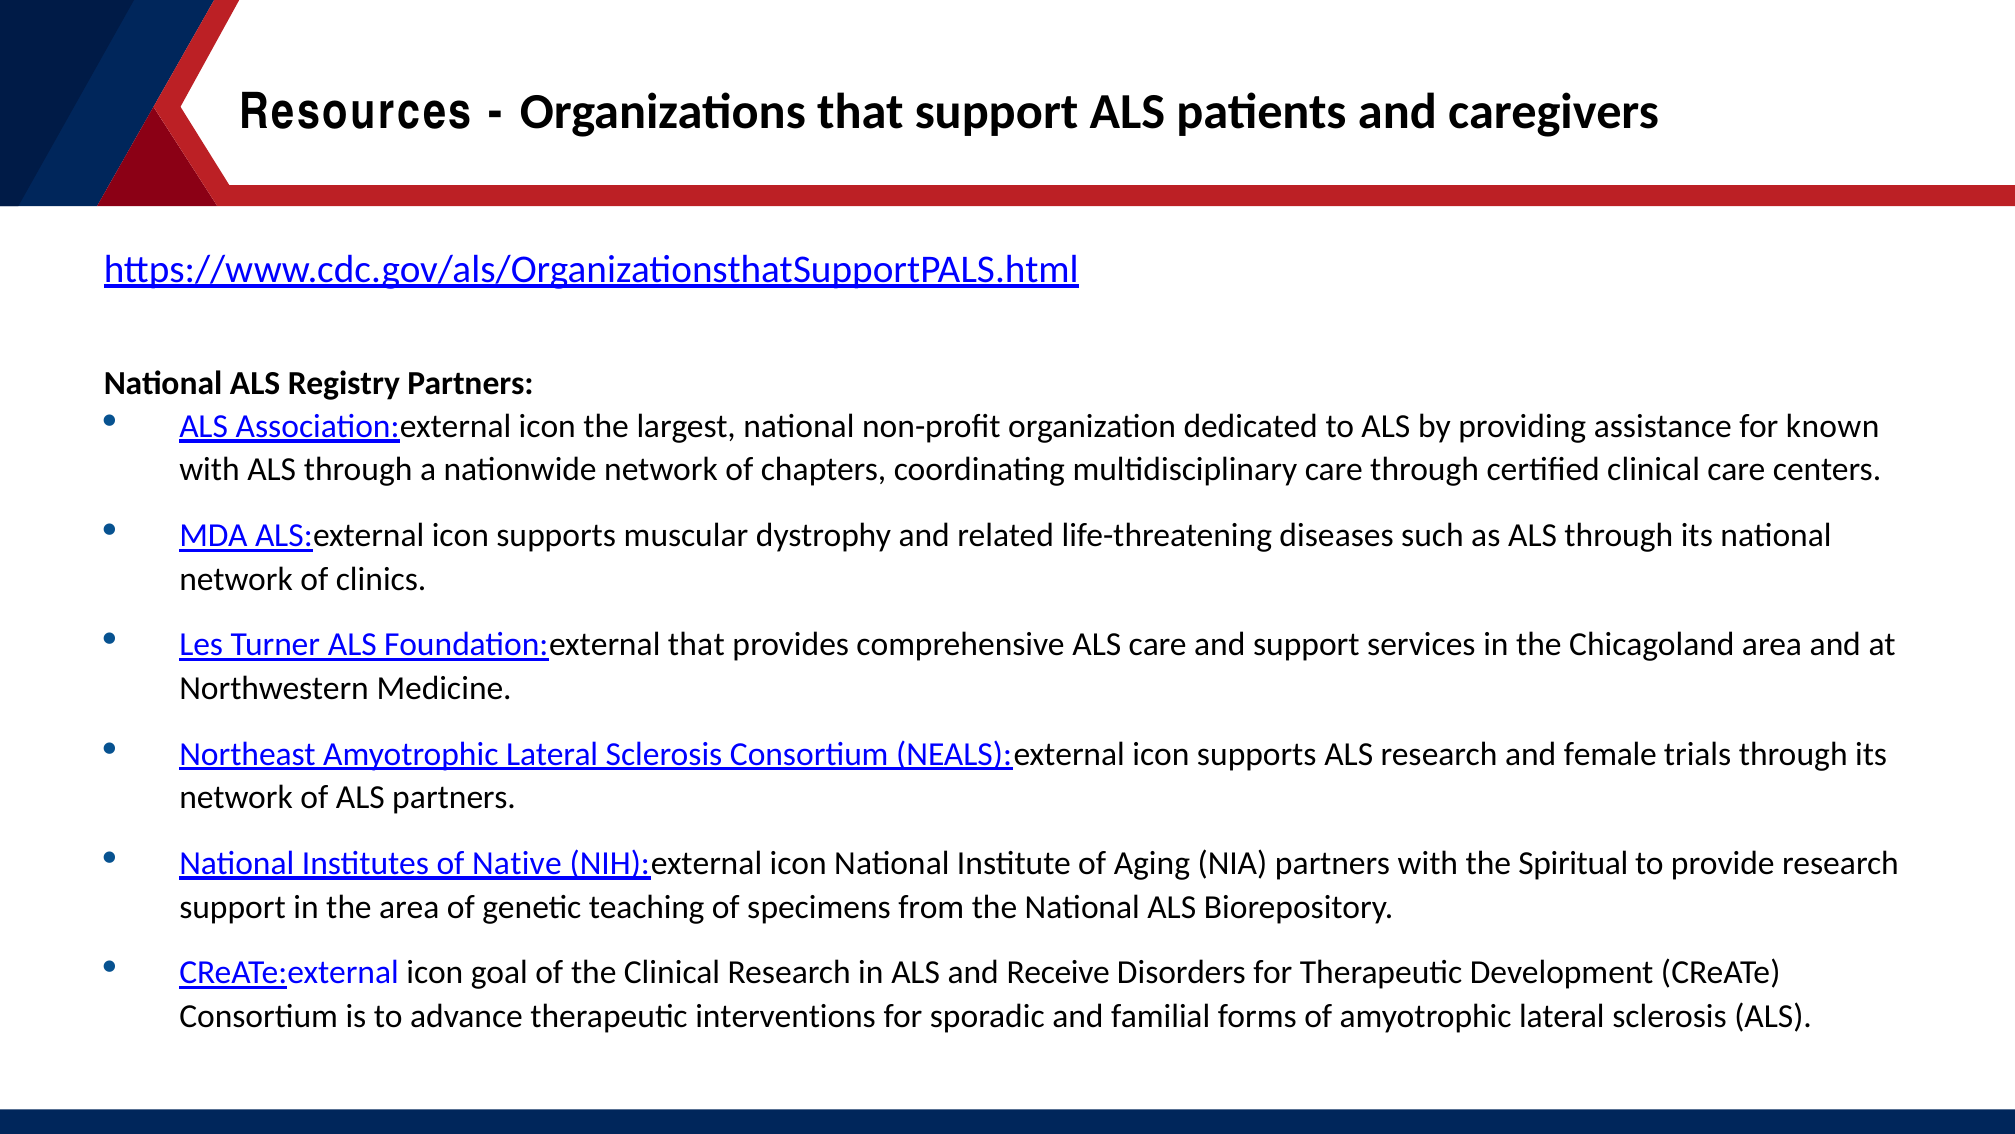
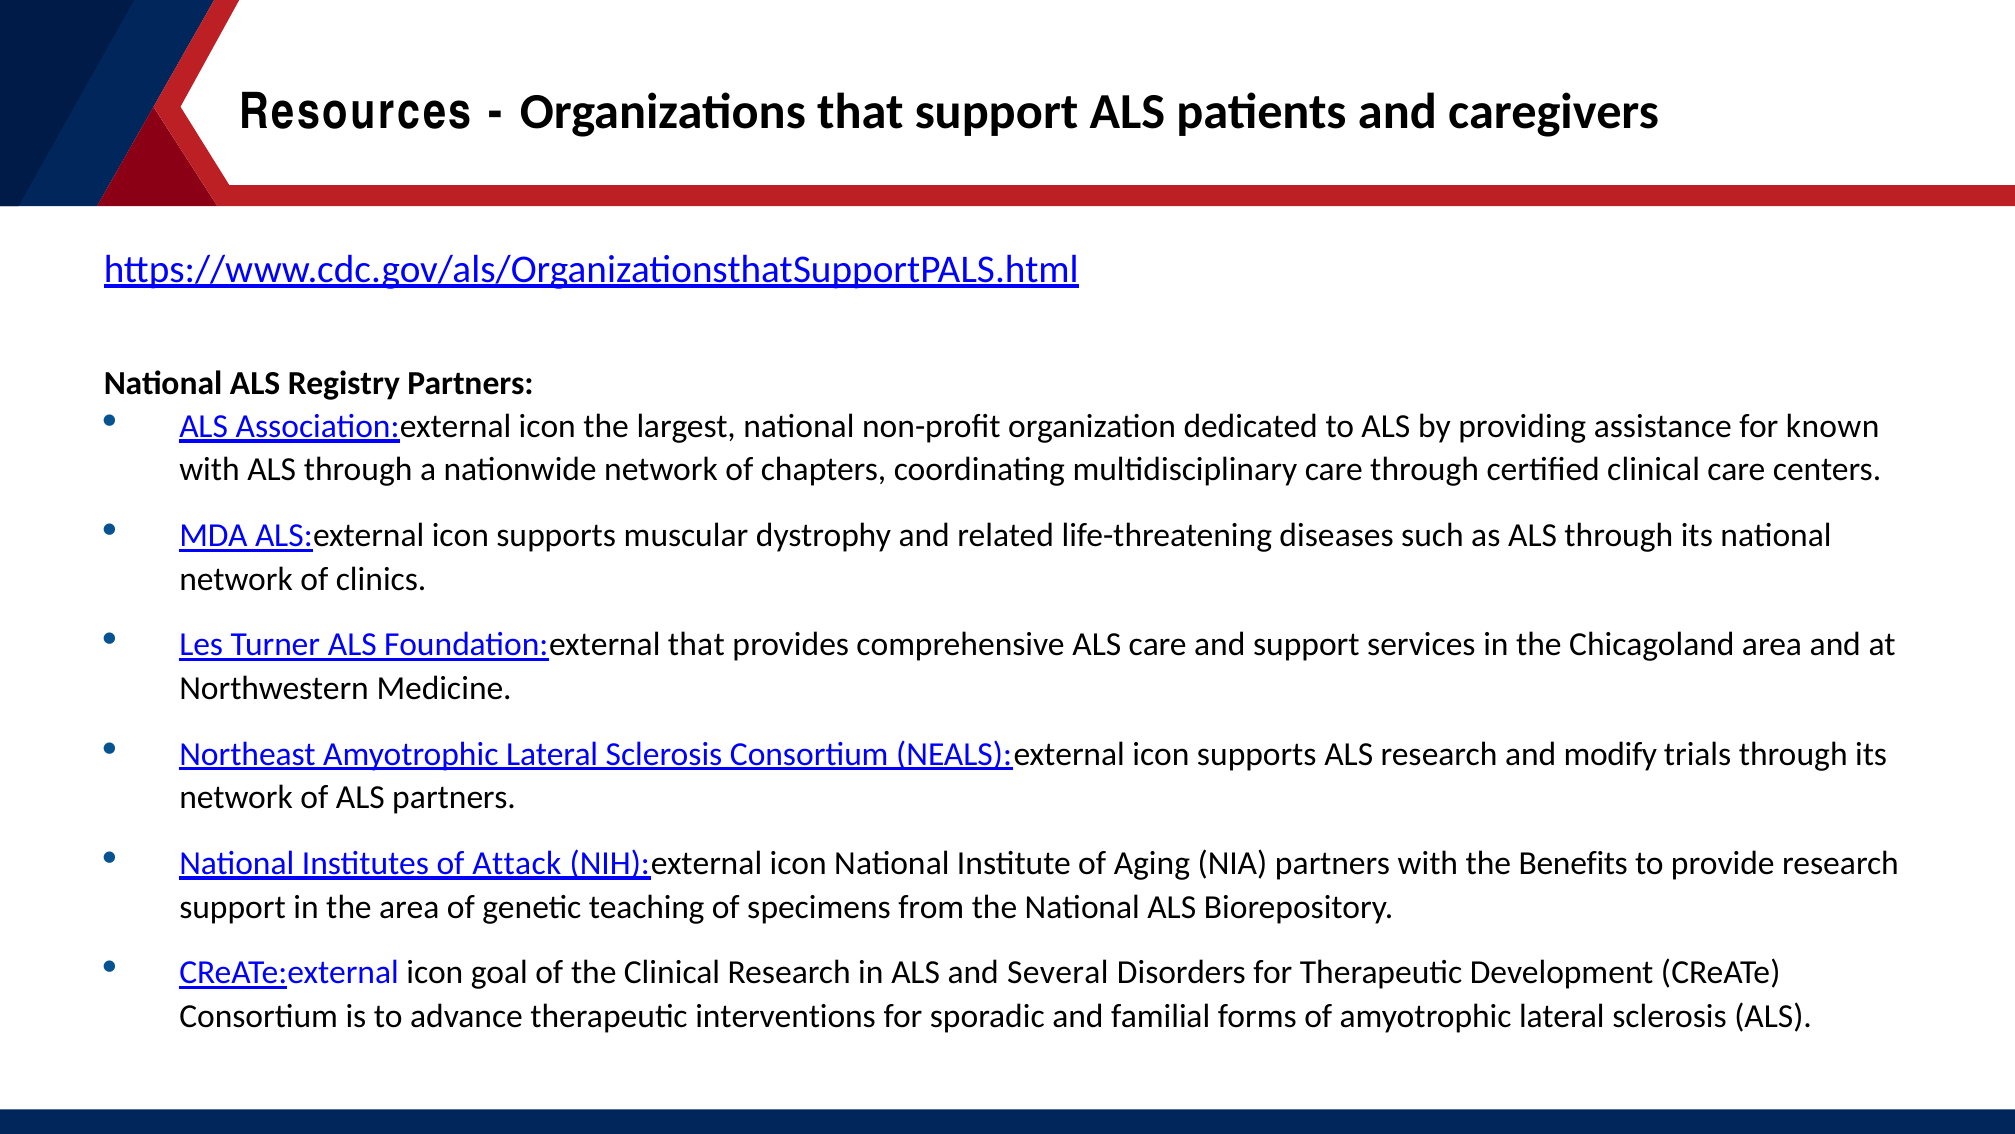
female: female -> modify (1610, 754)
Native: Native -> Attack (517, 863)
Spiritual: Spiritual -> Benefits (1573, 863)
Receive: Receive -> Several (1058, 972)
